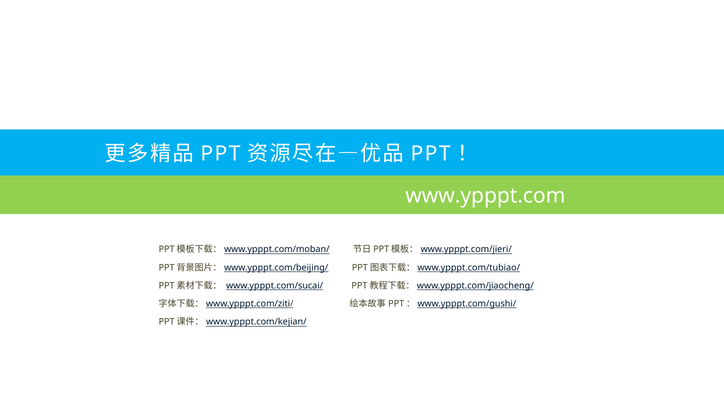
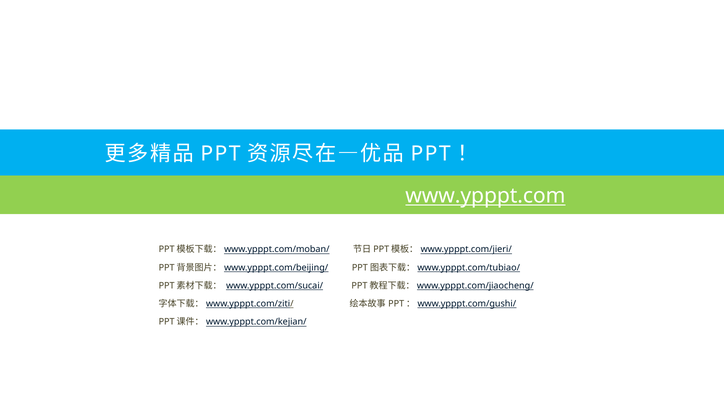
www.ypppt.com underline: none -> present (485, 196)
